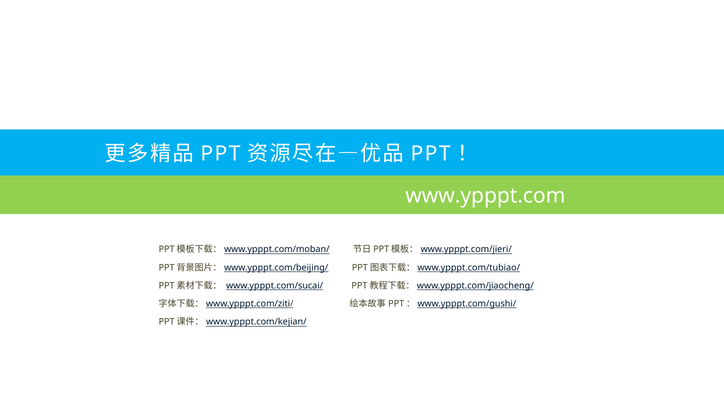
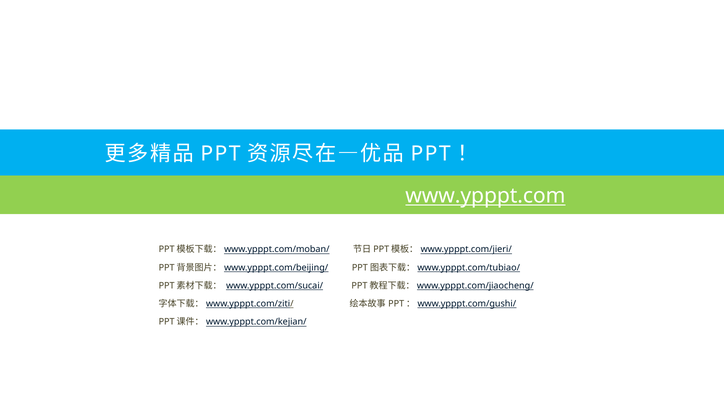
www.ypppt.com underline: none -> present (485, 196)
